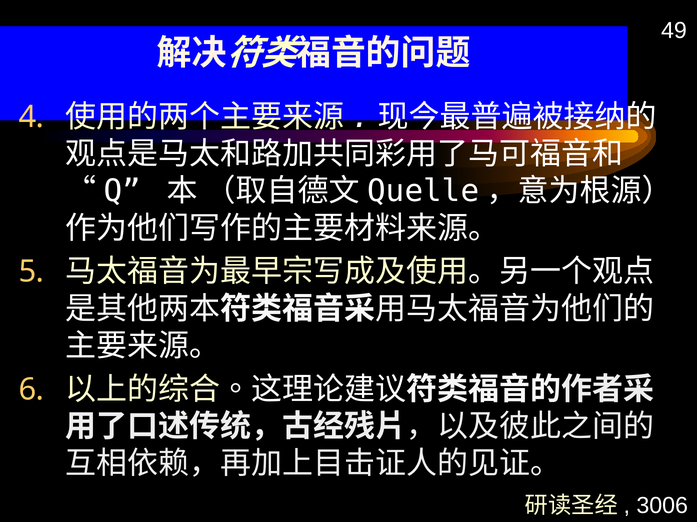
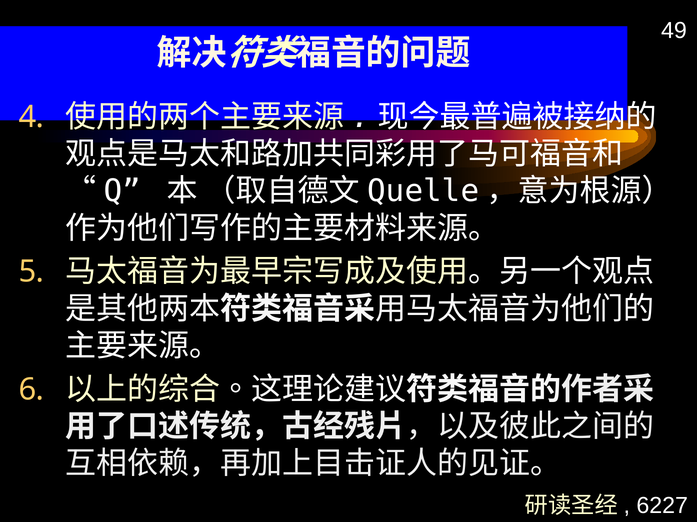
3006: 3006 -> 6227 (662, 506)
